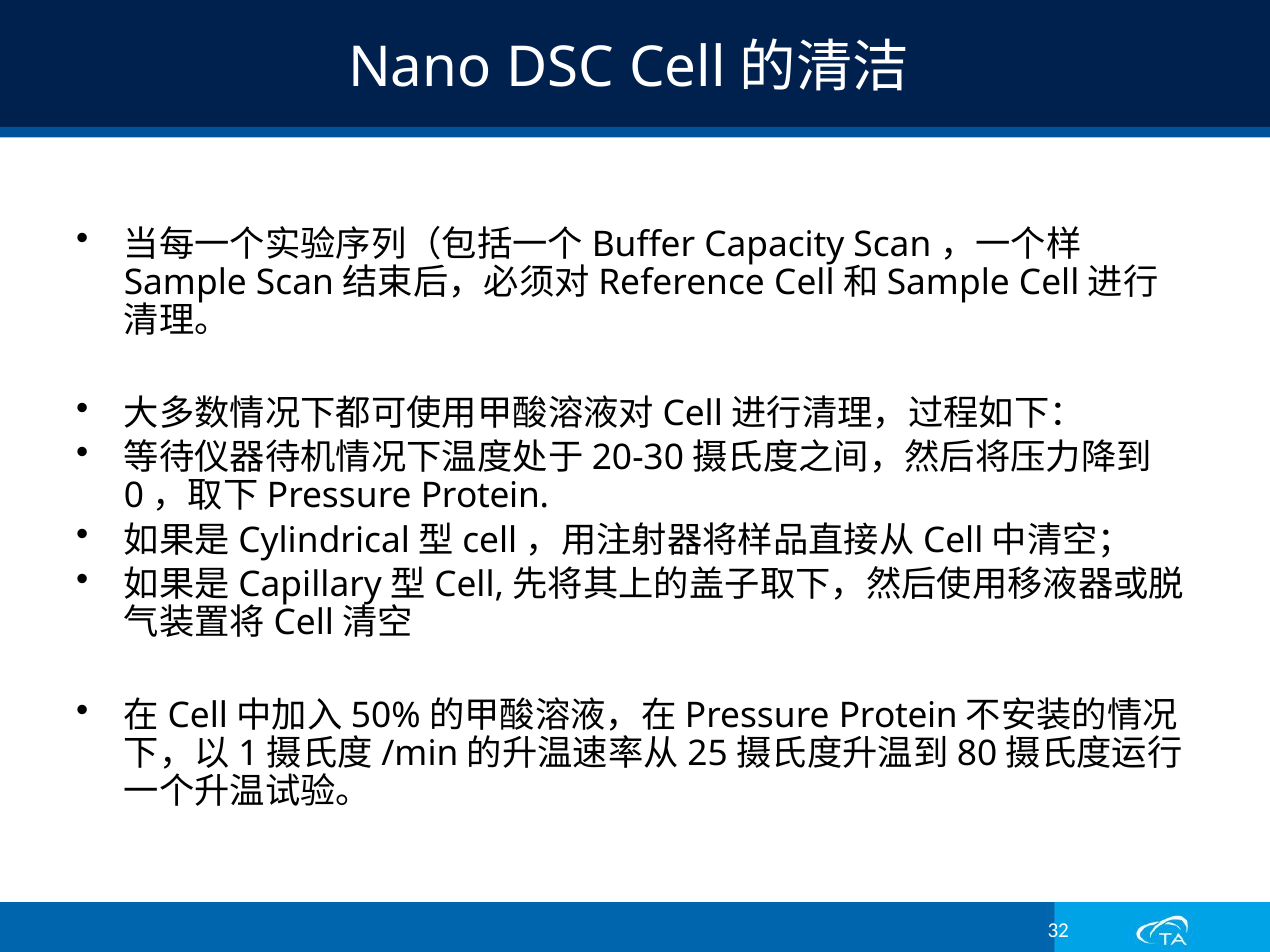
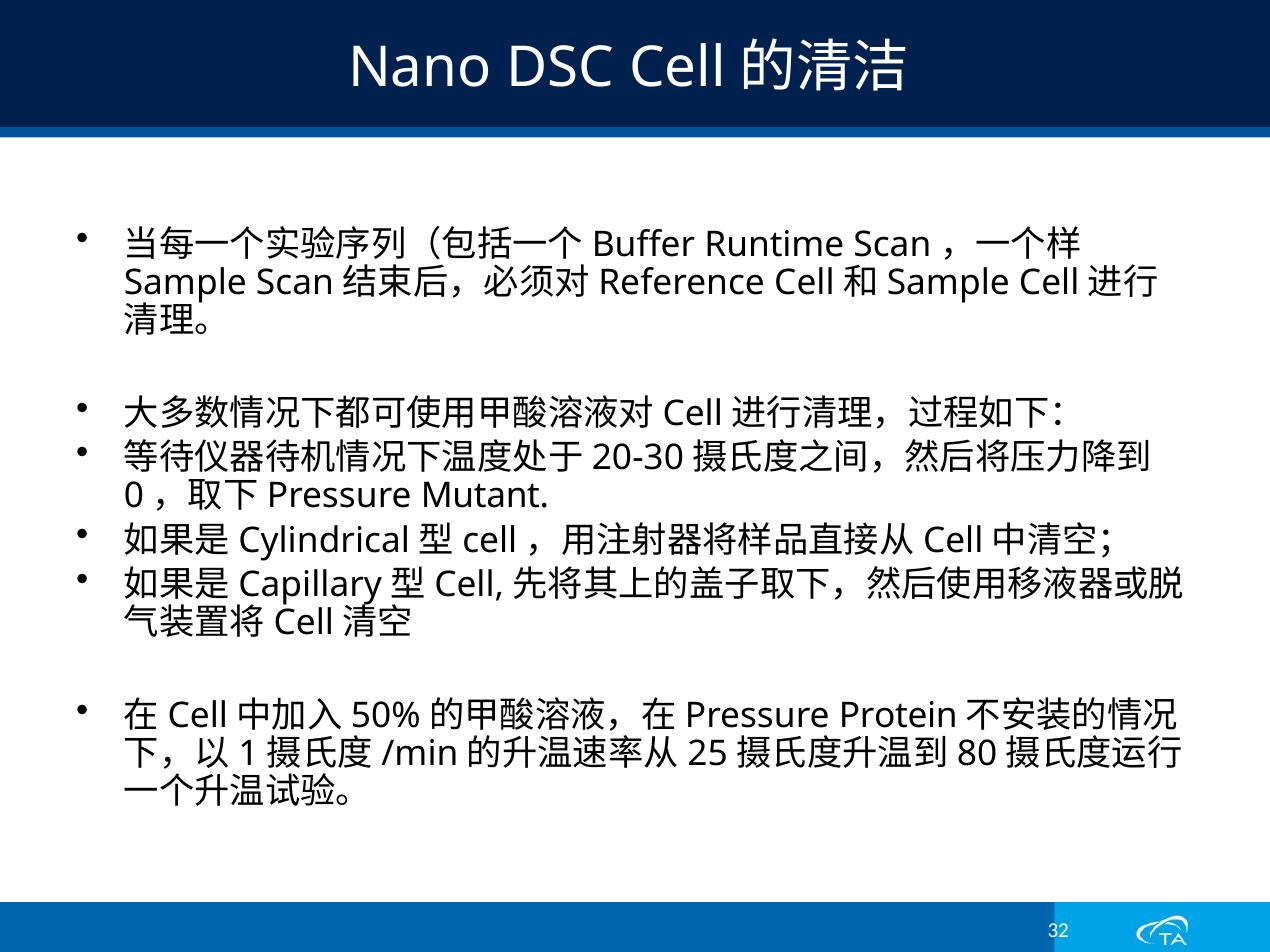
Capacity: Capacity -> Runtime (774, 245)
Protein: Protein -> Mutant (485, 497)
